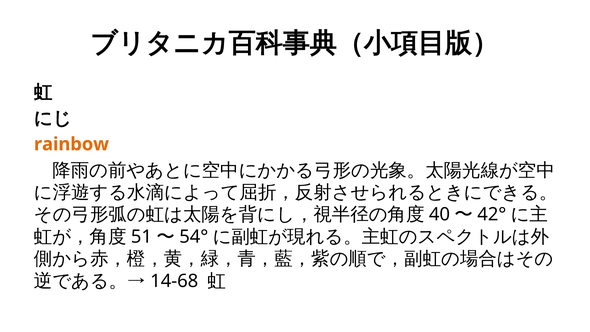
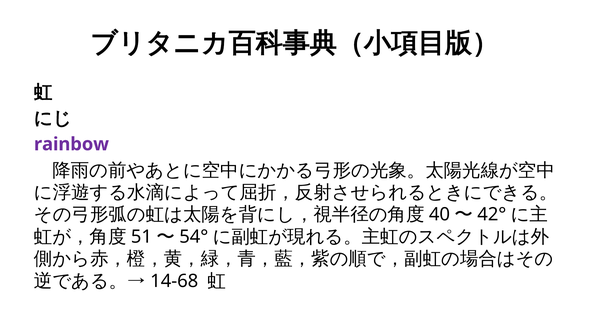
rainbow colour: orange -> purple (71, 144)
